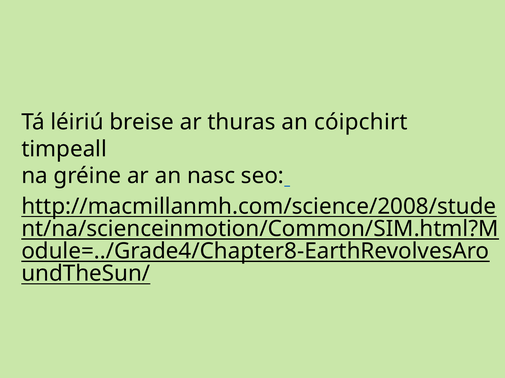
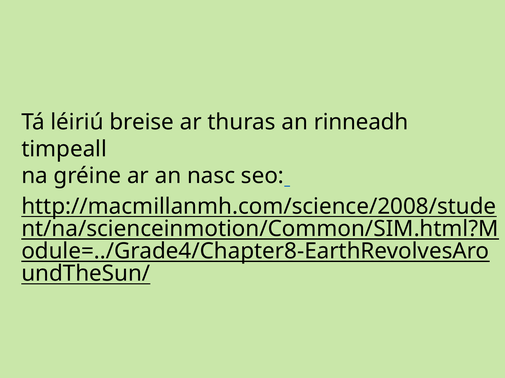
cóipchirt: cóipchirt -> rinneadh (361, 122)
